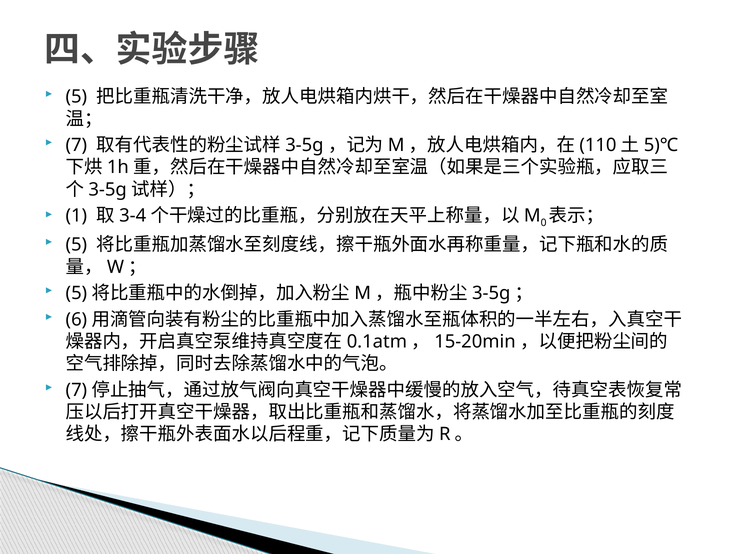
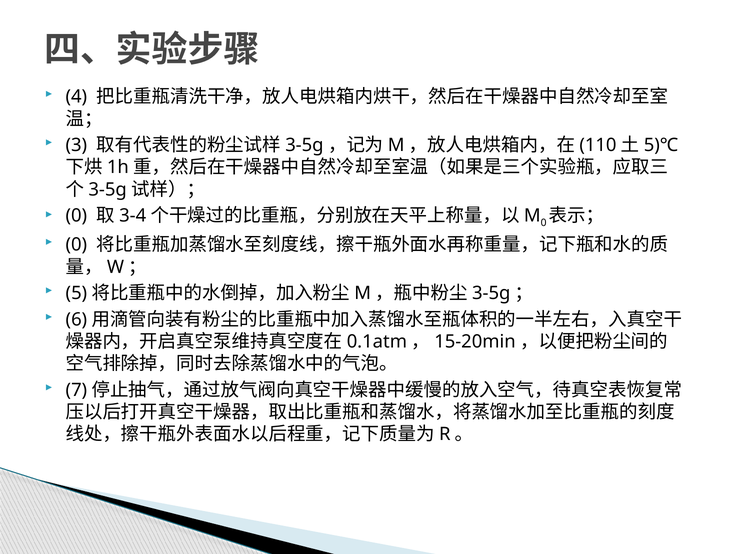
5: 5 -> 4 (76, 97)
7: 7 -> 3 (76, 145)
1: 1 -> 0 (76, 216)
5: 5 -> 0 (76, 245)
